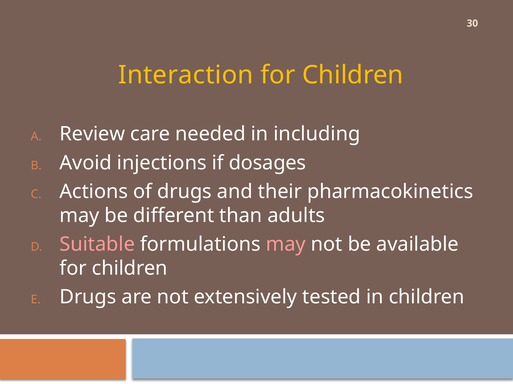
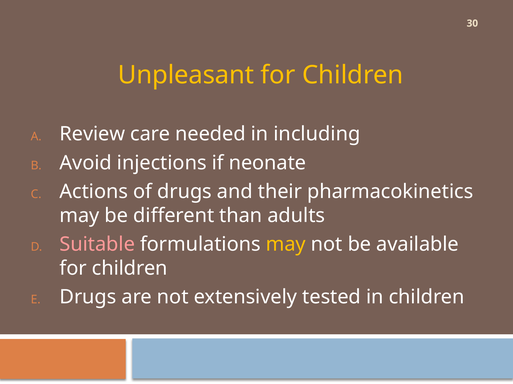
Interaction: Interaction -> Unpleasant (186, 75)
dosages: dosages -> neonate (267, 163)
may colour: pink -> yellow (286, 245)
